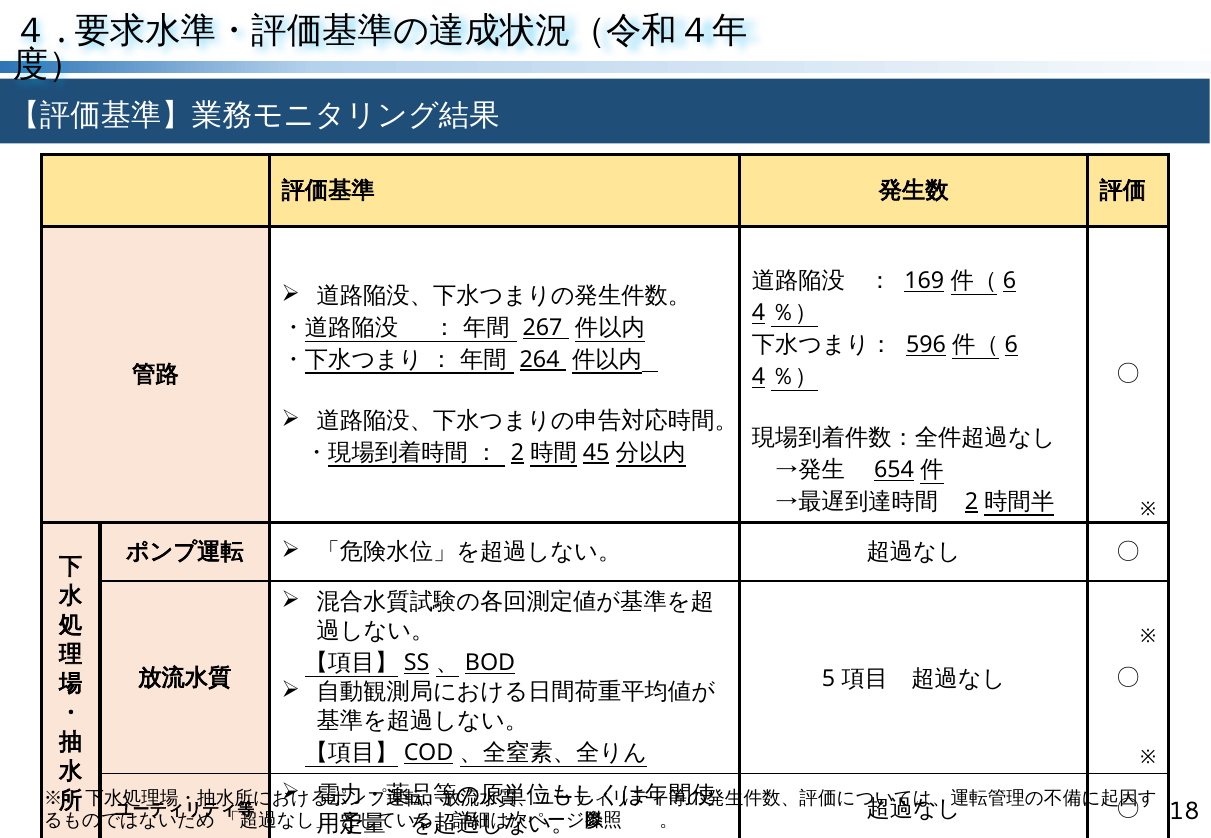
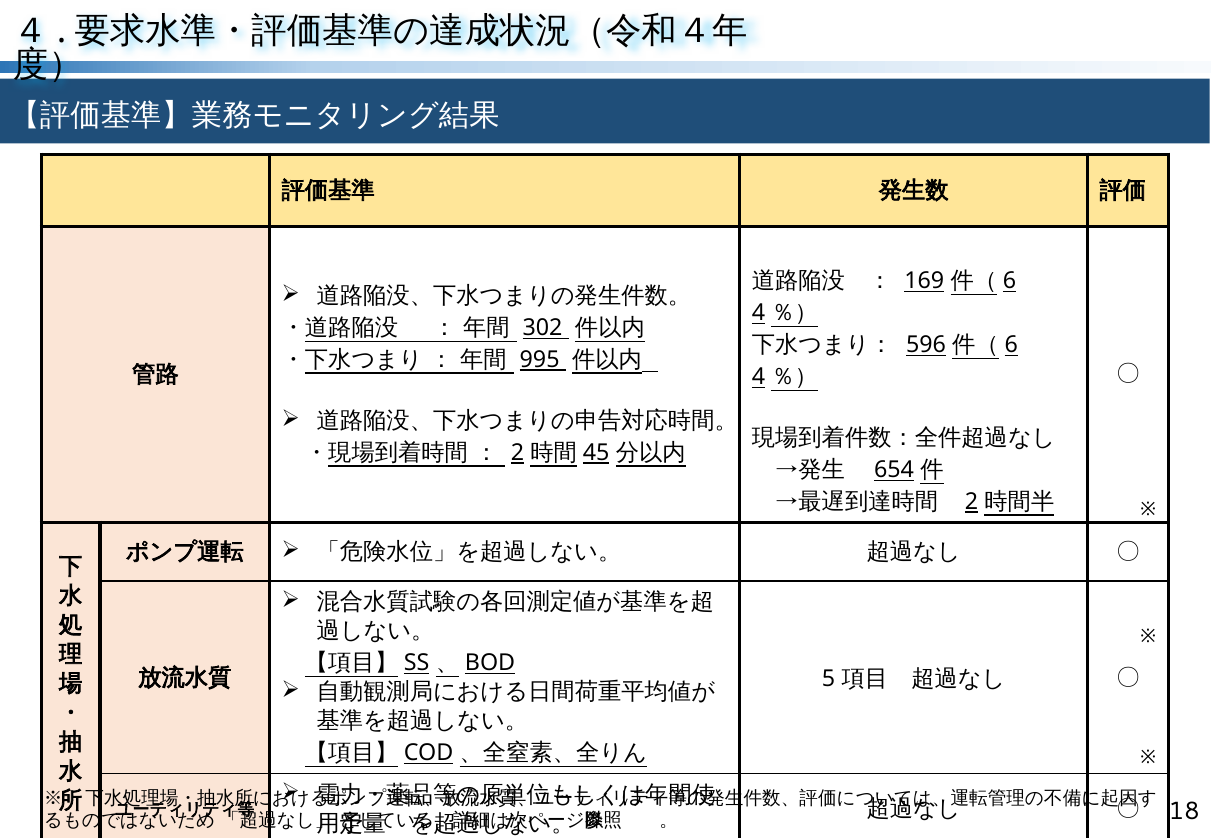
267: 267 -> 302 (543, 328)
264: 264 -> 995 (540, 360)
